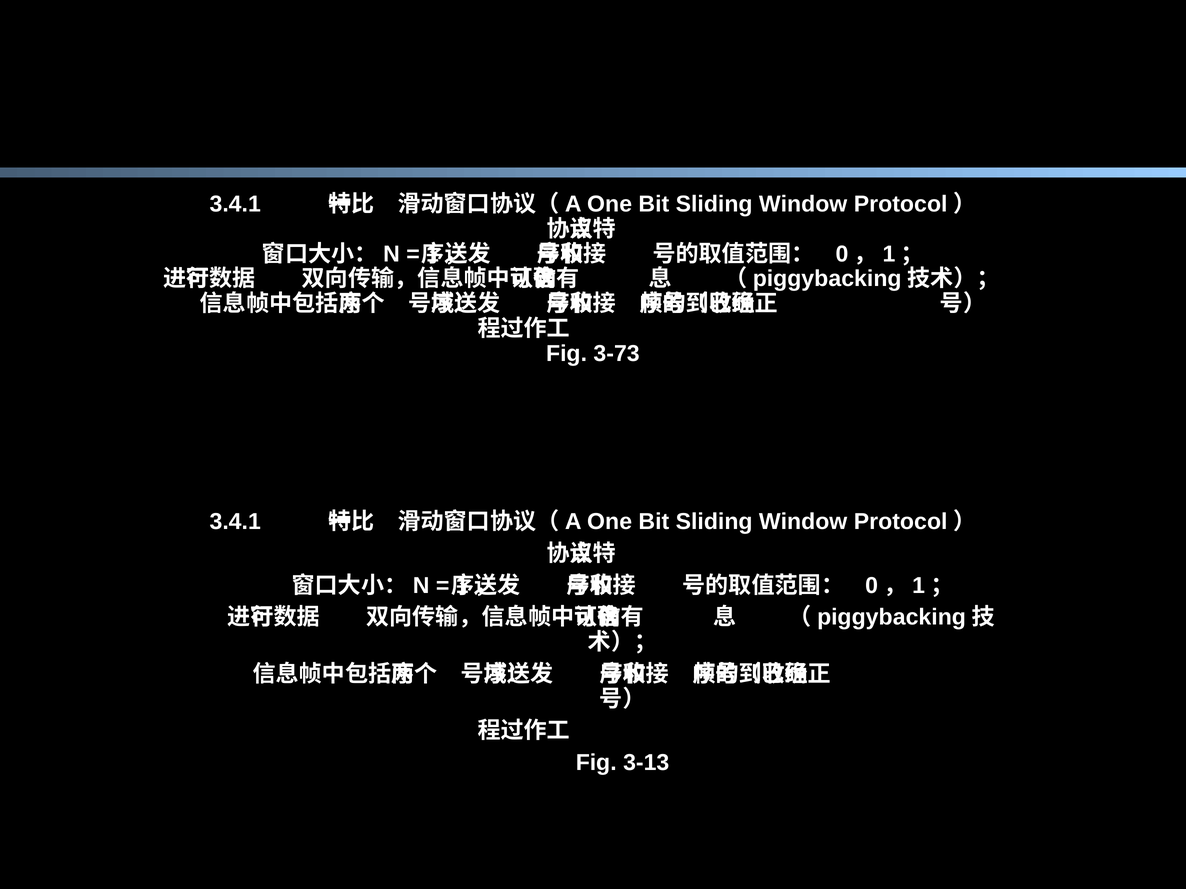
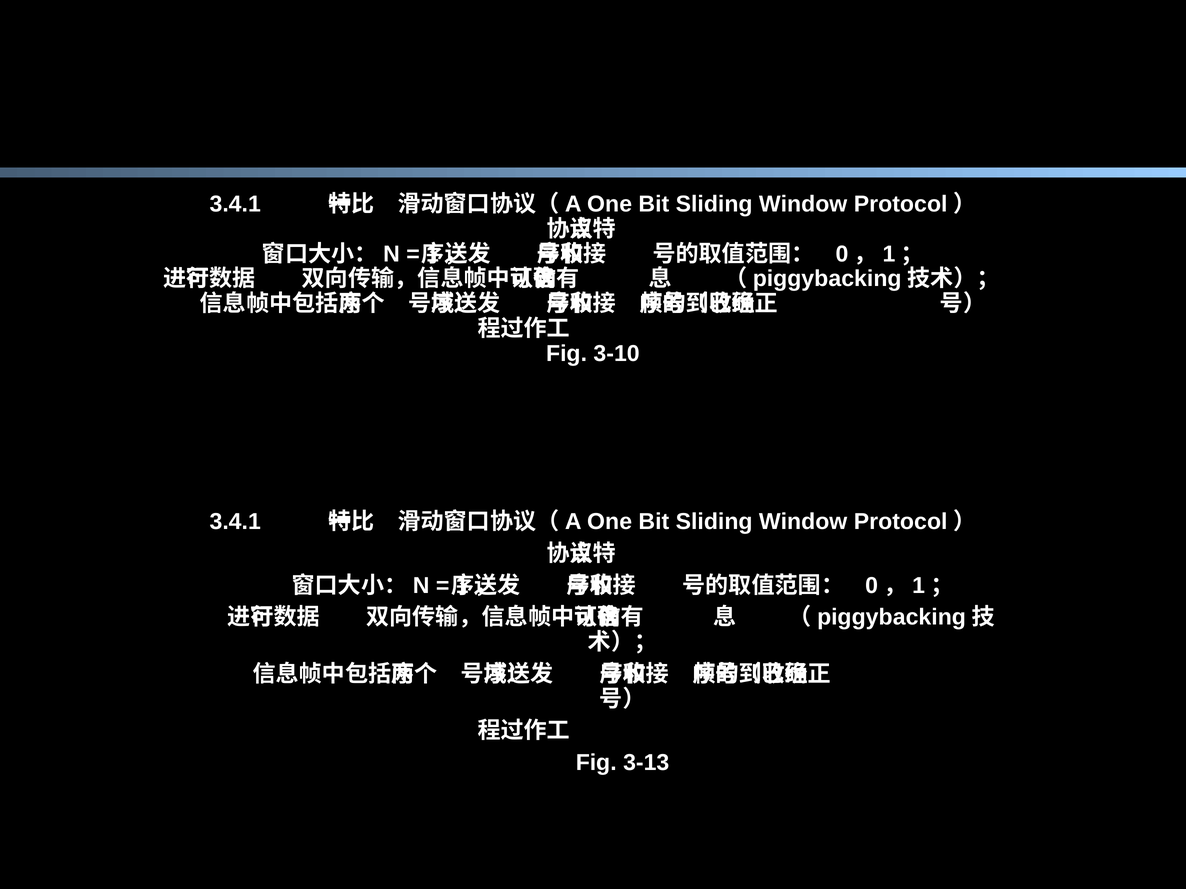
3-73: 3-73 -> 3-10 (617, 354)
